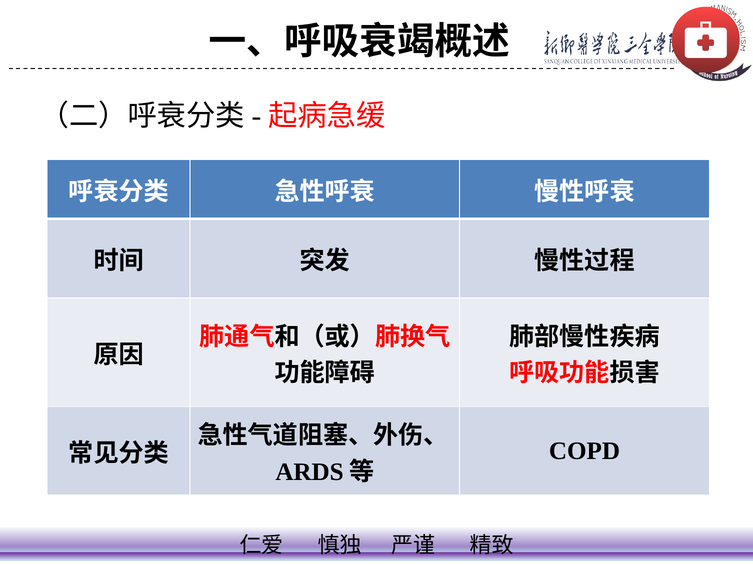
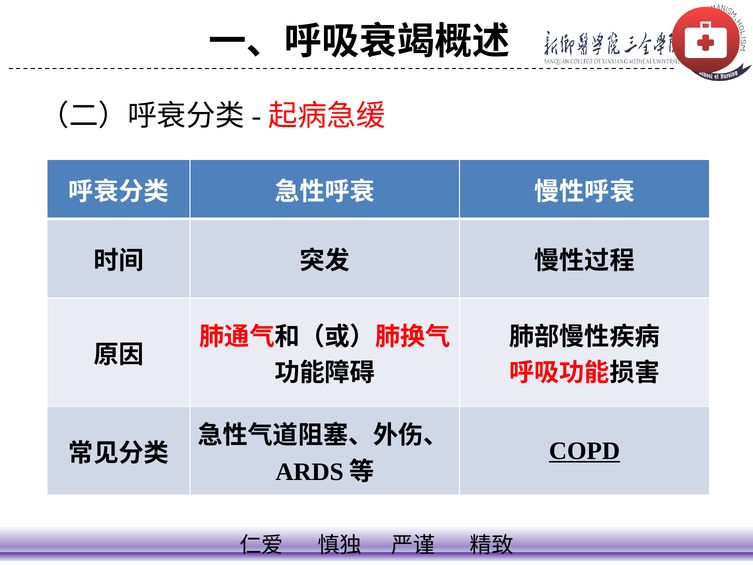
COPD underline: none -> present (585, 451)
